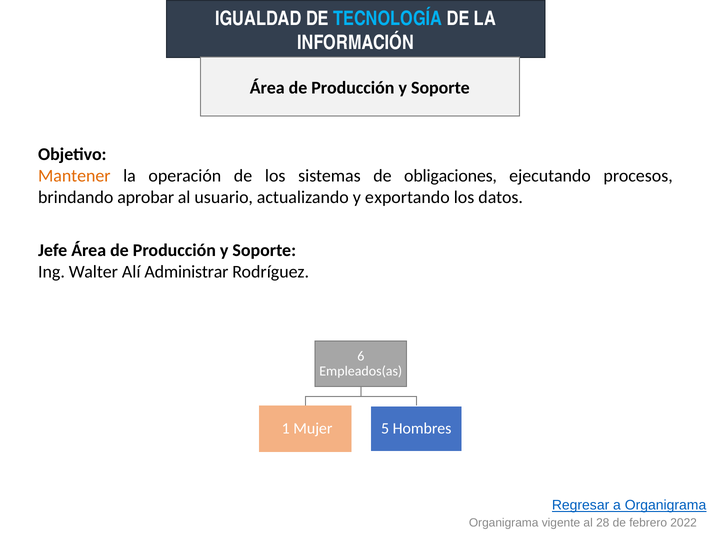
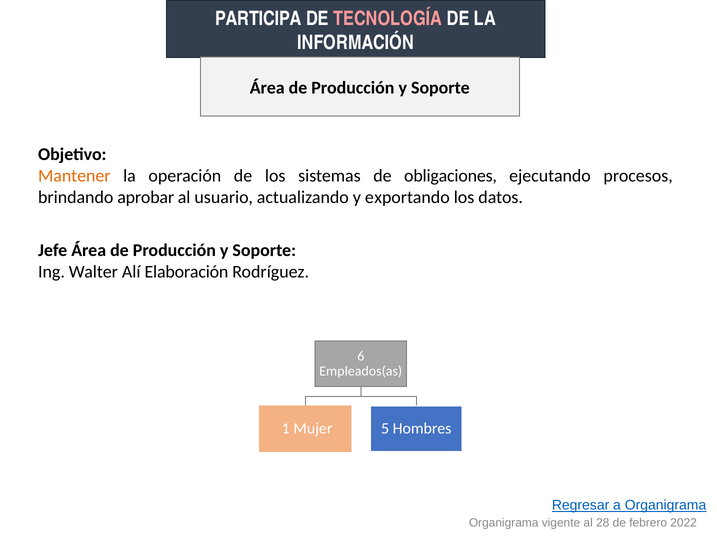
IGUALDAD: IGUALDAD -> PARTICIPA (258, 19)
TECNOLOGÍA colour: light blue -> pink (388, 19)
Administrar: Administrar -> Elaboración (186, 272)
